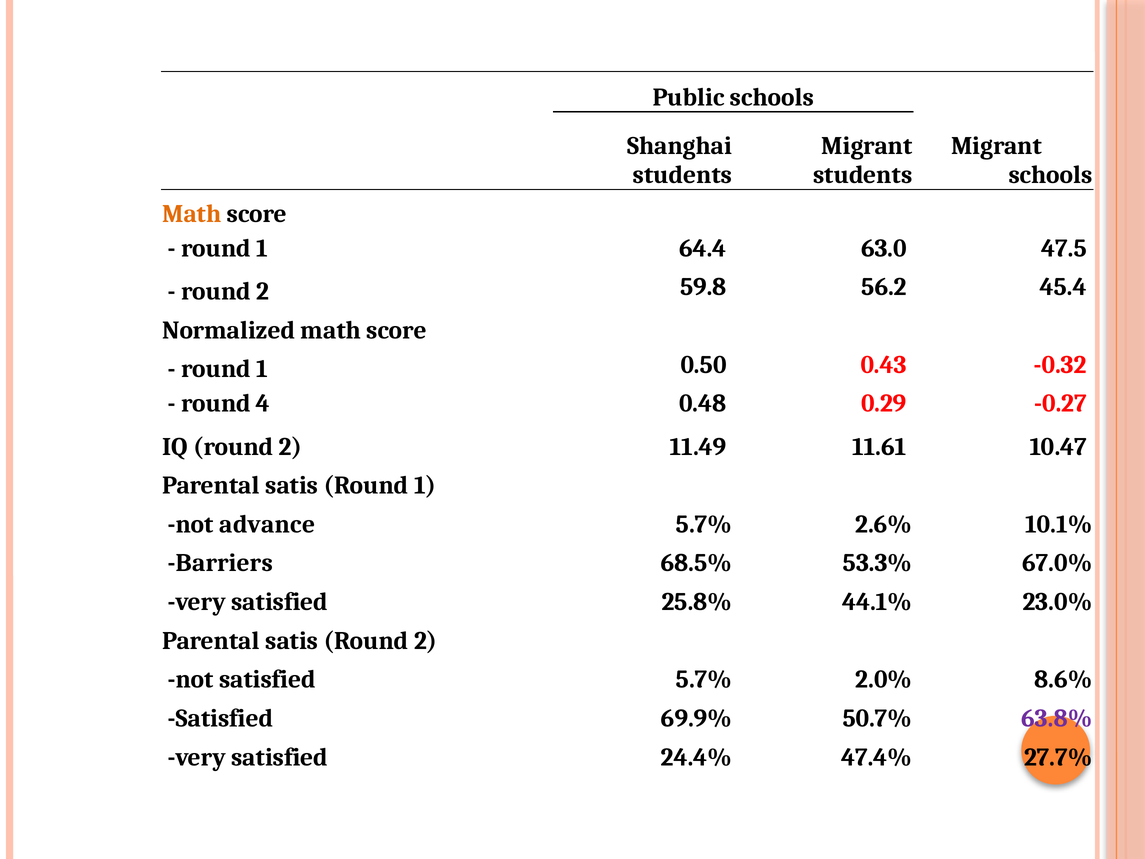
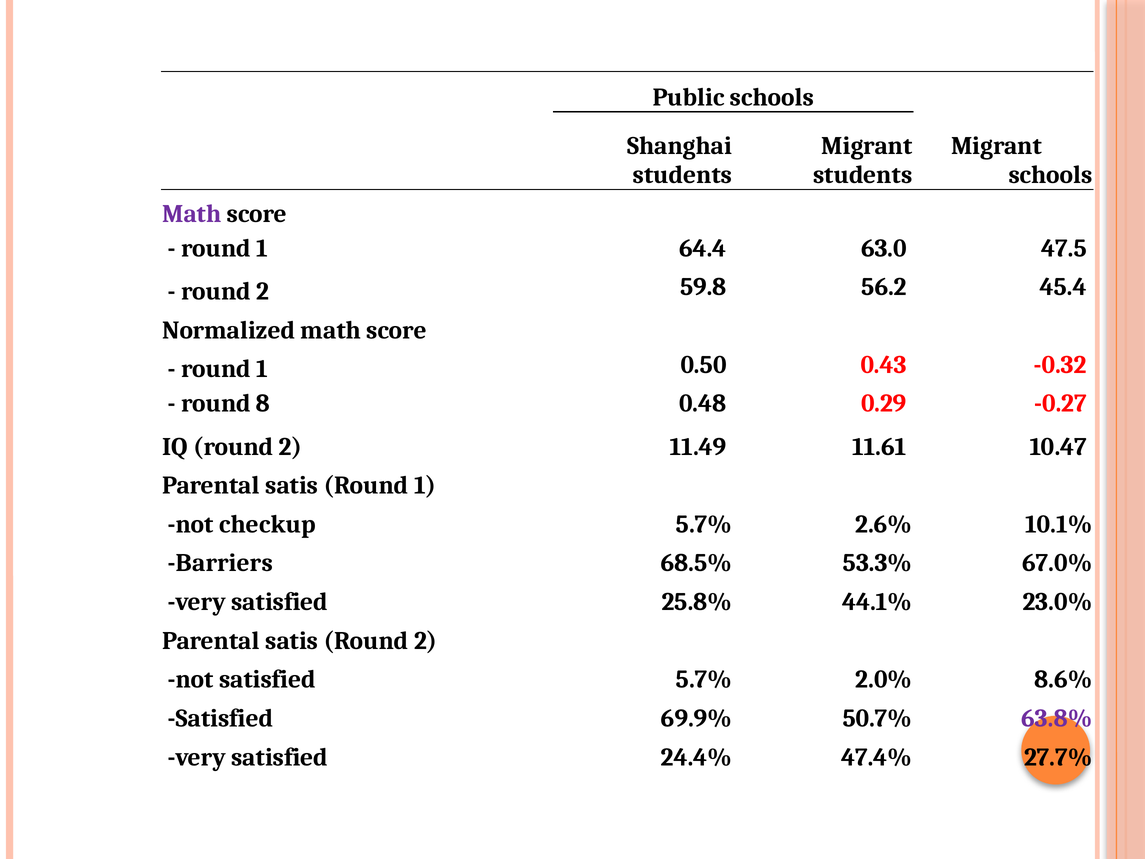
Math colour: orange -> purple (192, 214)
4: 4 -> 8 (263, 403)
advance: advance -> checkup (267, 524)
